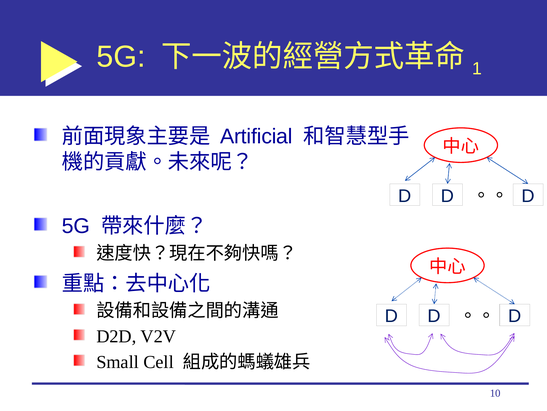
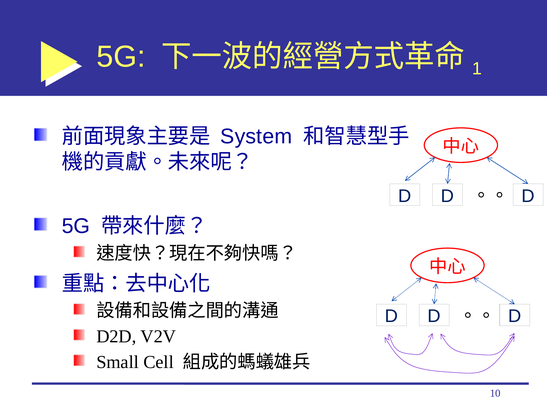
Artificial: Artificial -> System (256, 136)
